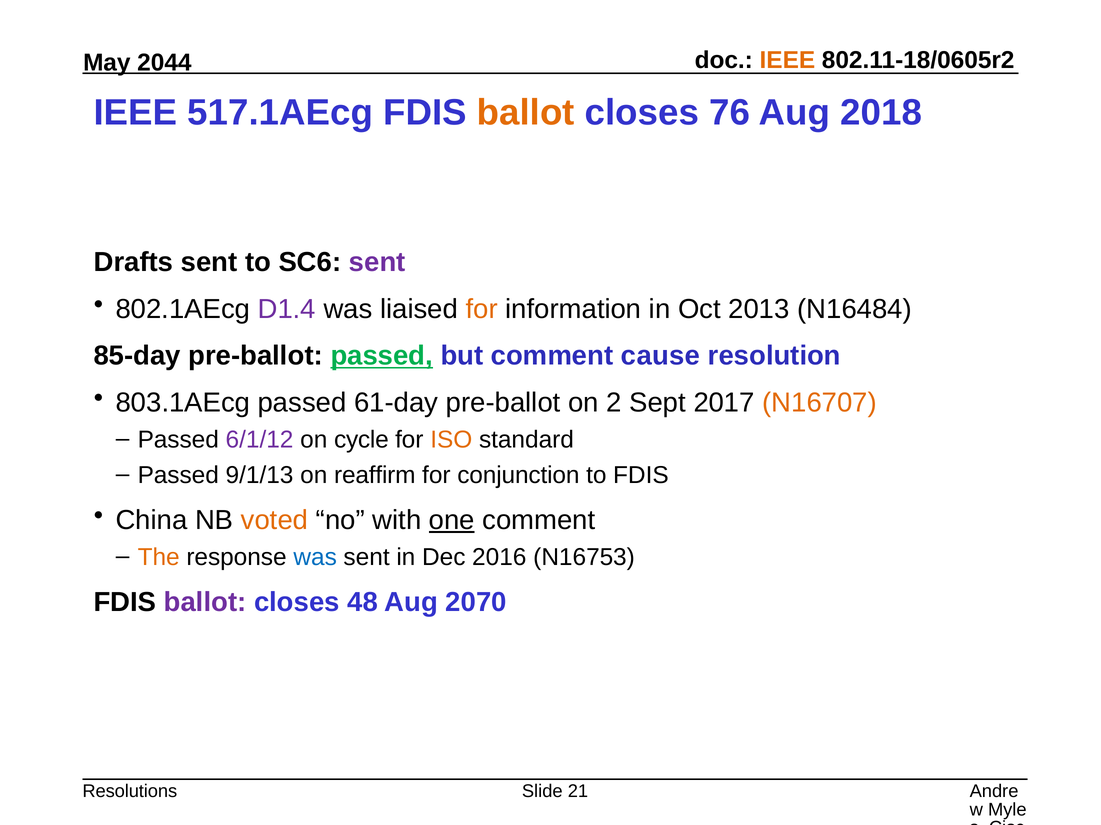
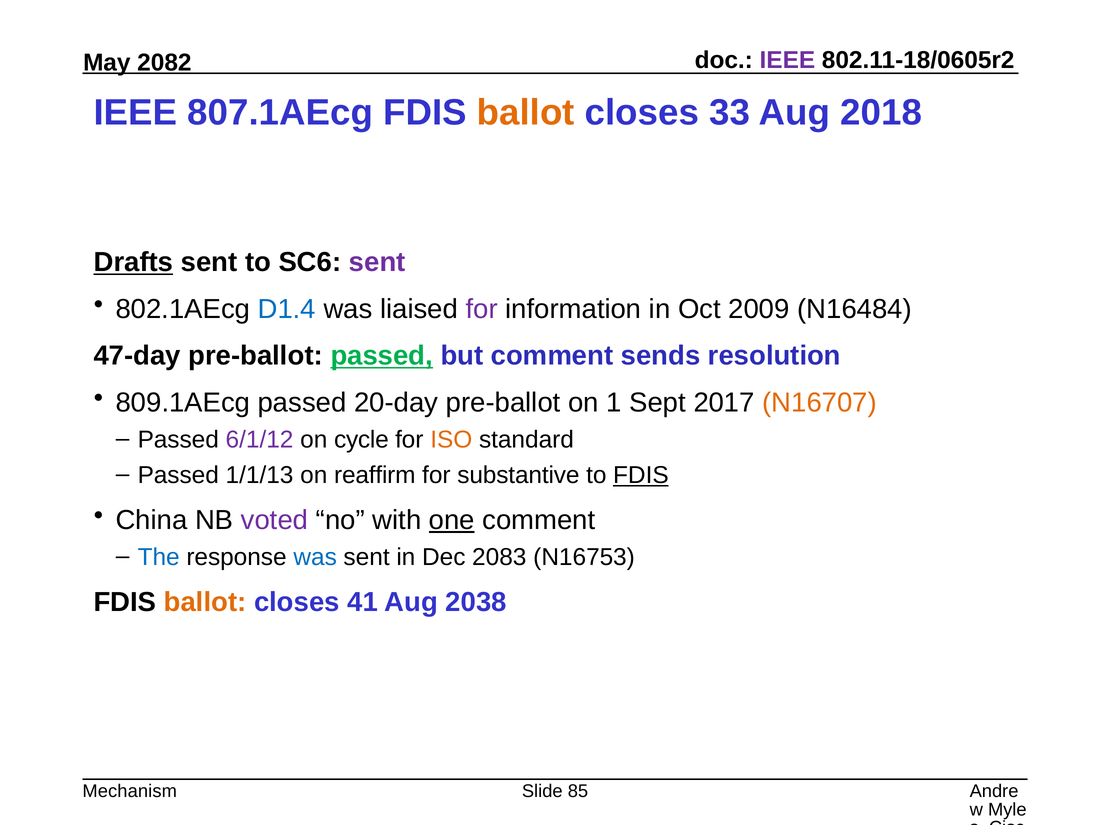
IEEE colour: orange -> purple (787, 60)
2044: 2044 -> 2082 (164, 63)
517.1AEcg: 517.1AEcg -> 807.1AEcg (280, 113)
76: 76 -> 33 (730, 113)
Drafts underline: none -> present (133, 263)
D1.4 colour: purple -> blue (287, 309)
for colour: orange -> purple (482, 309)
2013: 2013 -> 2009 (759, 309)
85-day: 85-day -> 47-day (137, 356)
cause: cause -> sends (661, 356)
803.1AEcg: 803.1AEcg -> 809.1AEcg (183, 403)
61-day: 61-day -> 20-day (396, 403)
2: 2 -> 1 (614, 403)
9/1/13: 9/1/13 -> 1/1/13 (260, 476)
conjunction: conjunction -> substantive (518, 476)
FDIS underline: none -> present (641, 476)
voted colour: orange -> purple (275, 521)
The colour: orange -> blue (159, 558)
2016: 2016 -> 2083 (499, 558)
ballot colour: purple -> orange (205, 603)
48: 48 -> 41 (363, 603)
2070: 2070 -> 2038 (476, 603)
Resolutions: Resolutions -> Mechanism (130, 792)
21: 21 -> 85 (578, 792)
